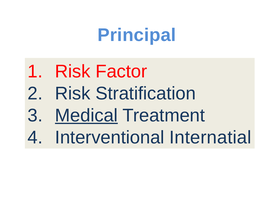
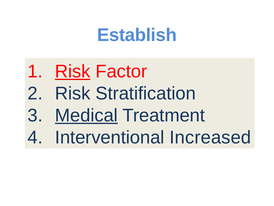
Principal: Principal -> Establish (137, 35)
Risk underline: none -> present (73, 71)
Internatial: Internatial -> Increased (210, 137)
